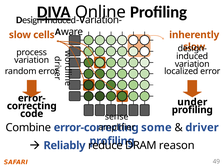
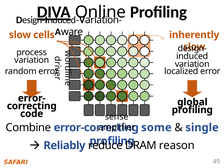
under: under -> global (192, 102)
driver: driver -> single (202, 128)
